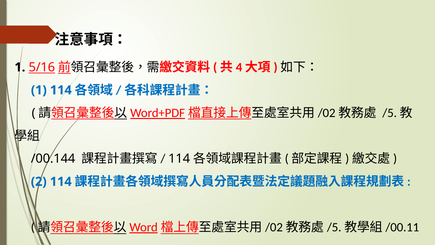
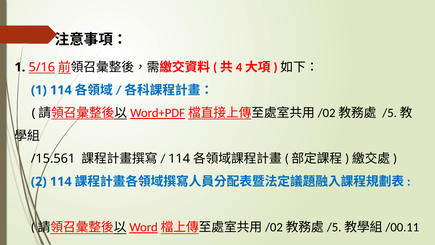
/00.144: /00.144 -> /15.561 (53, 159)
